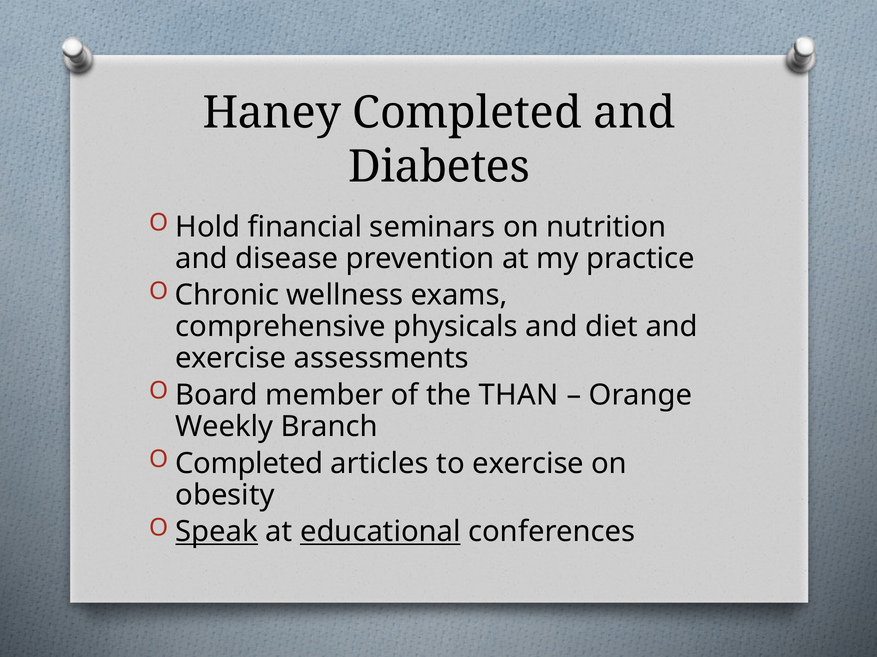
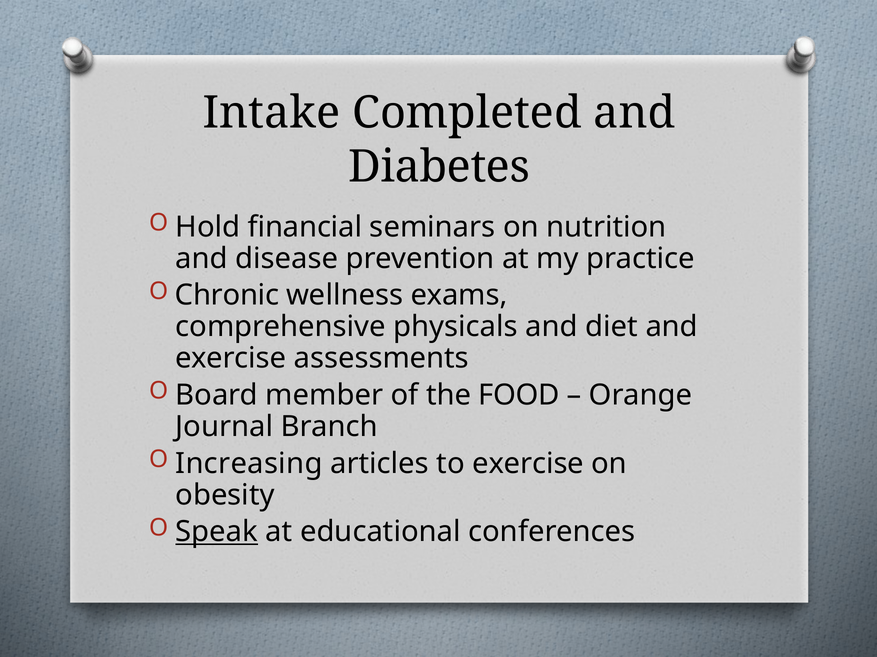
Haney: Haney -> Intake (272, 113)
THAN: THAN -> FOOD (519, 396)
Weekly: Weekly -> Journal (224, 427)
Completed: Completed -> Increasing (249, 464)
educational underline: present -> none (380, 532)
